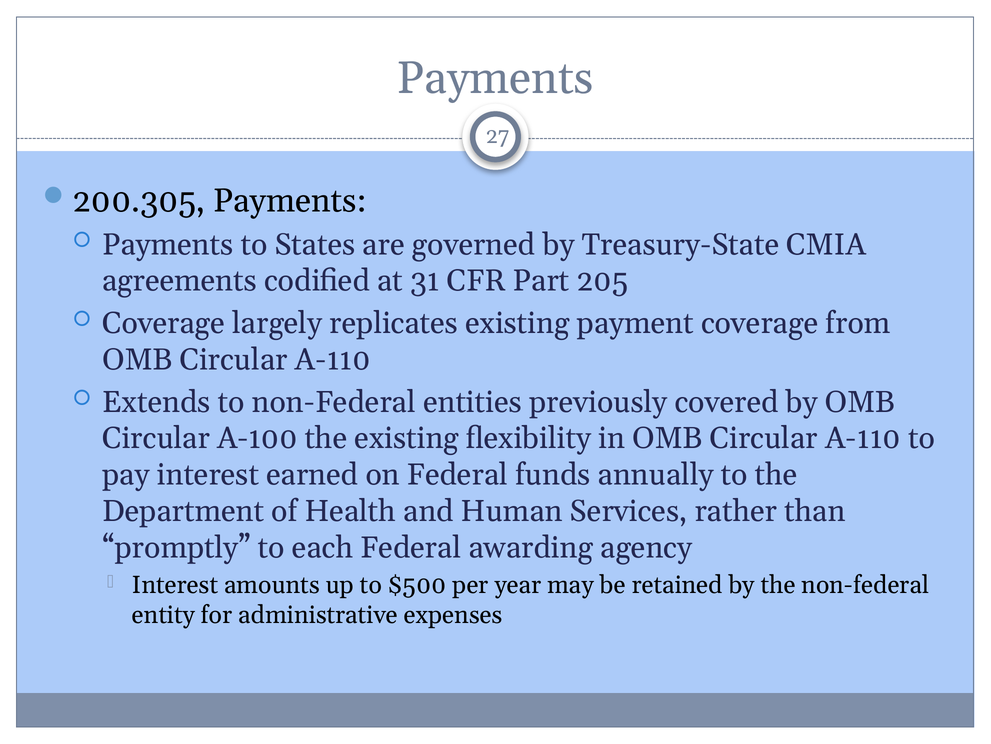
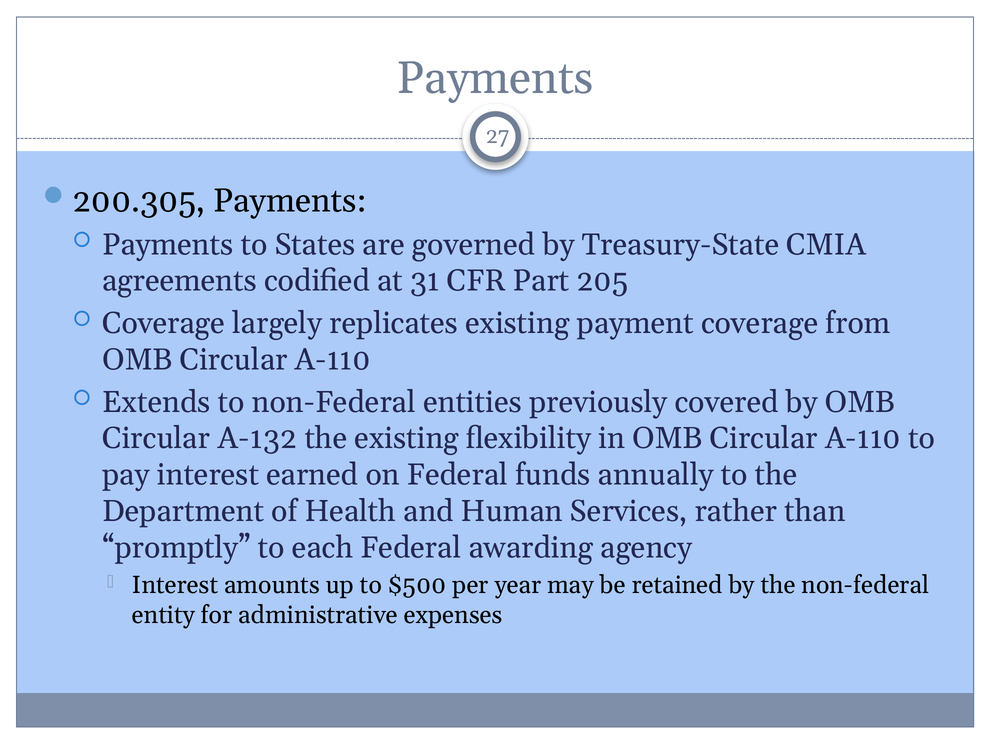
A-100: A-100 -> A-132 (257, 438)
